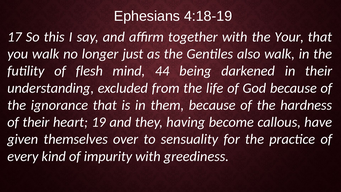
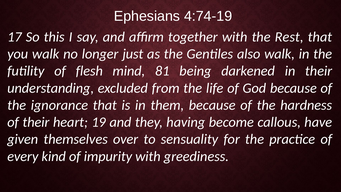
4:18-19: 4:18-19 -> 4:74-19 (208, 16)
Your: Your -> Rest (289, 37)
44: 44 -> 81 (162, 71)
